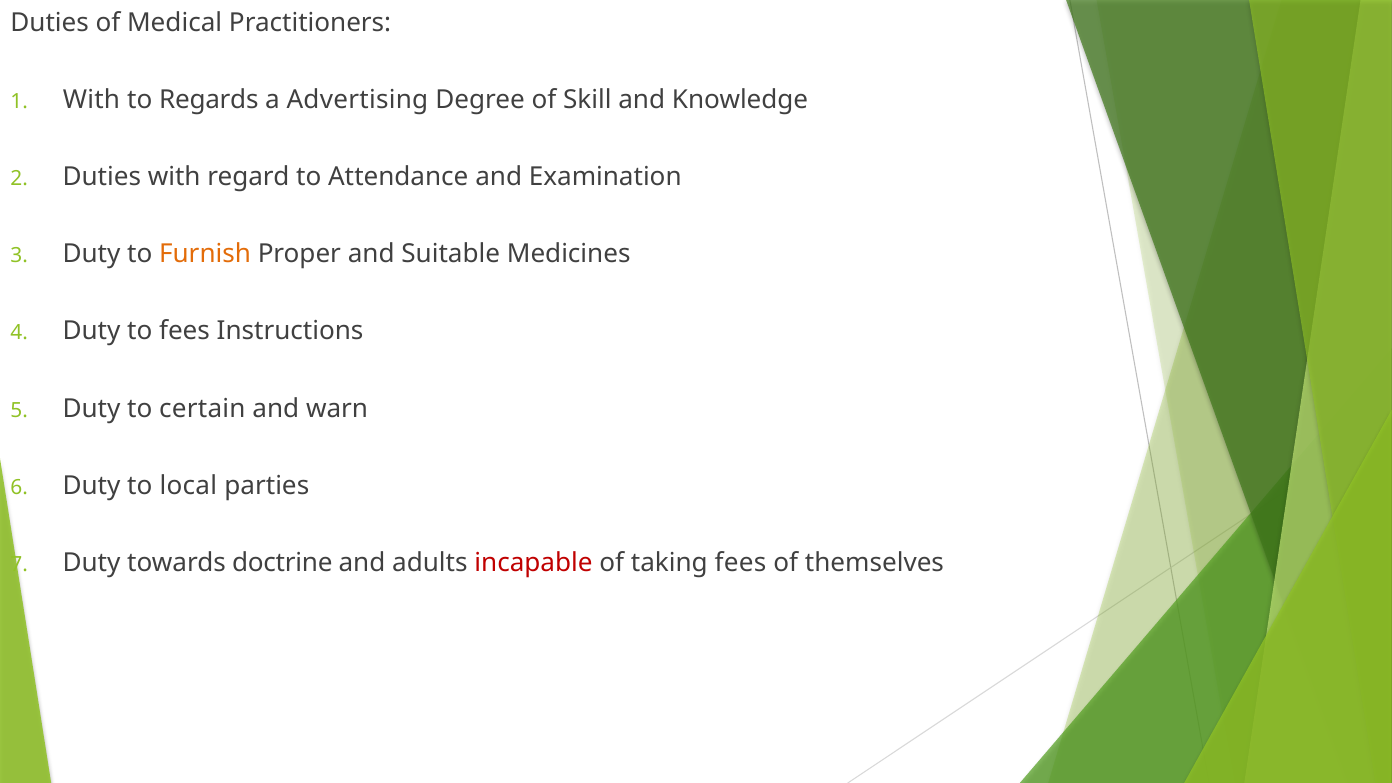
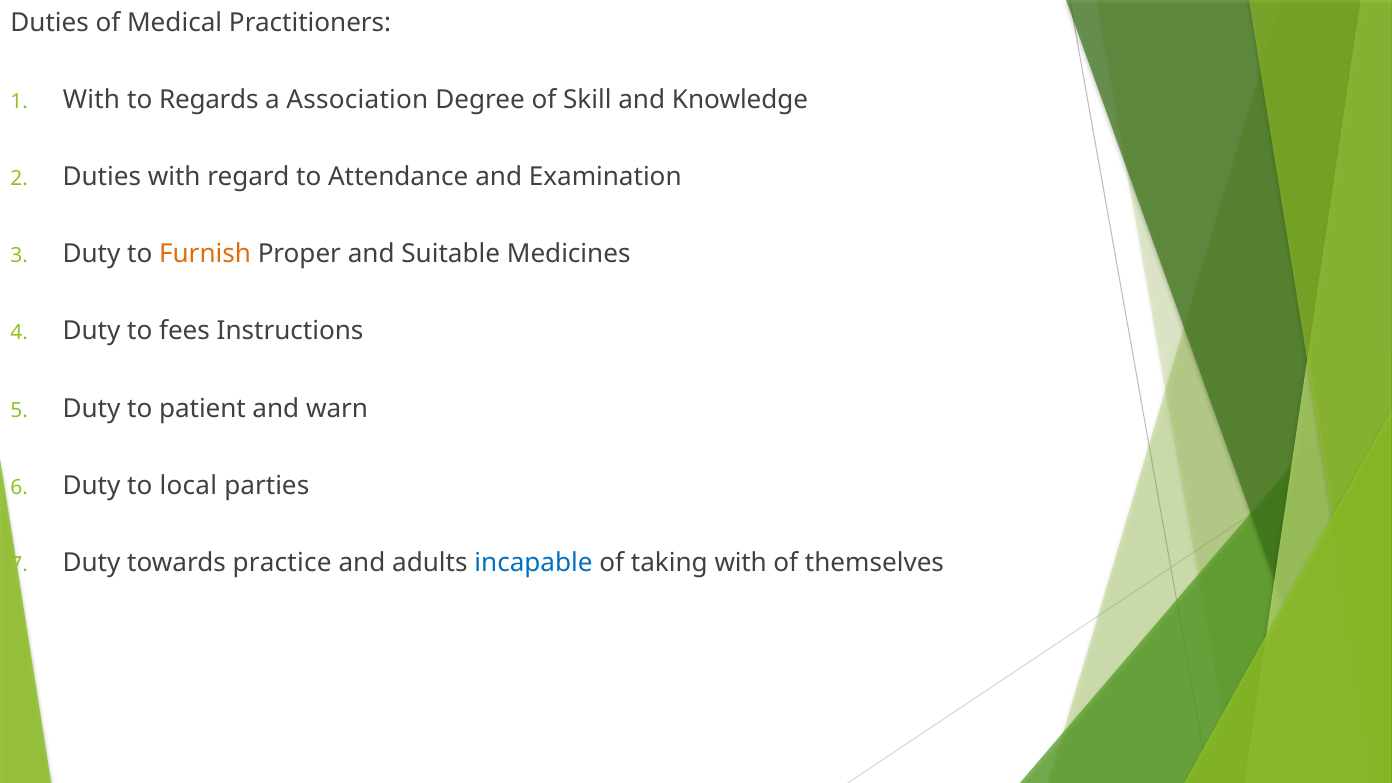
Advertising: Advertising -> Association (357, 100)
certain: certain -> patient (202, 408)
doctrine: doctrine -> practice (282, 563)
incapable colour: red -> blue (534, 563)
taking fees: fees -> with (741, 563)
